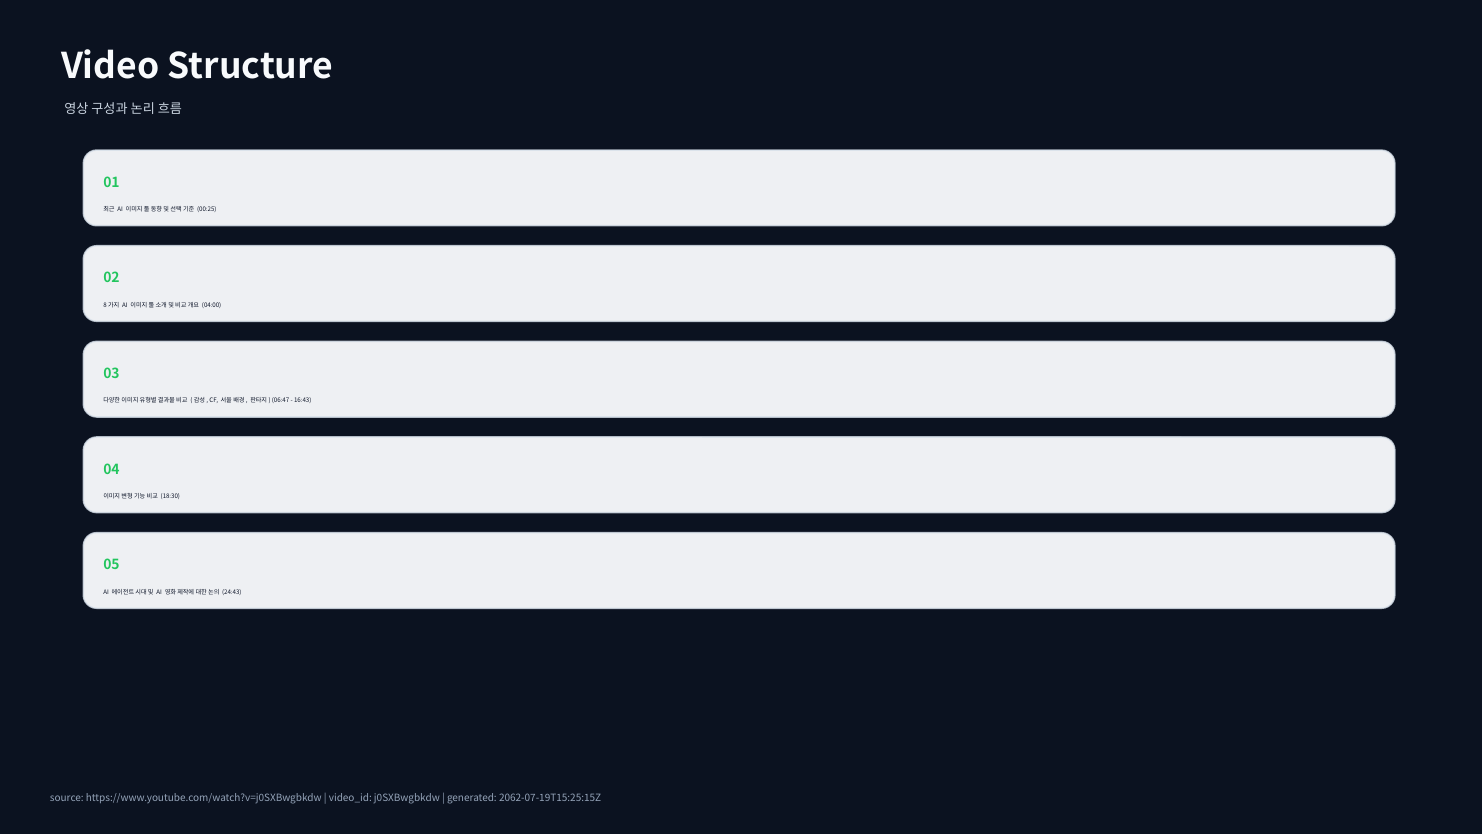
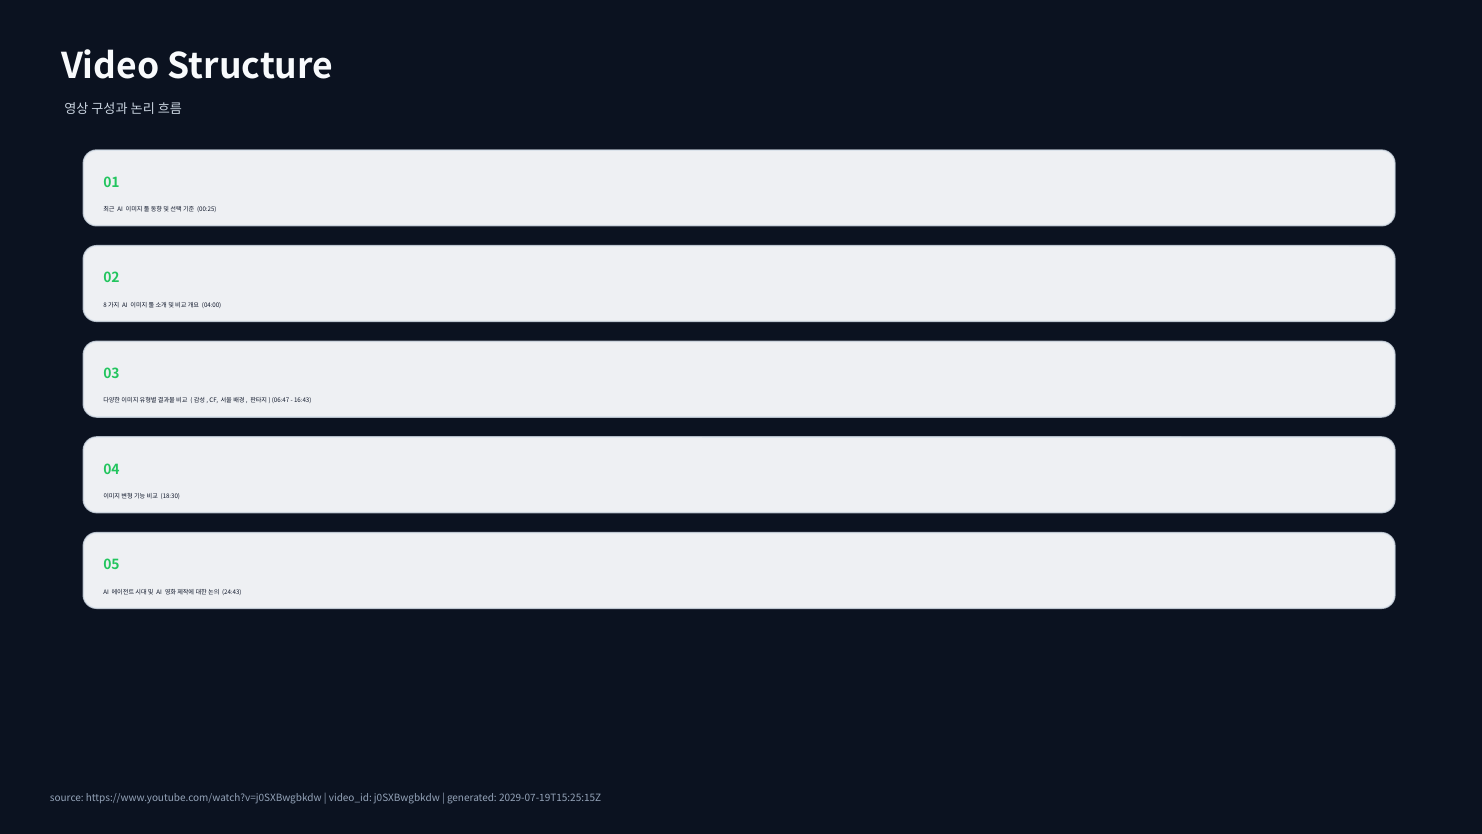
2062-07-19T15:25:15Z: 2062-07-19T15:25:15Z -> 2029-07-19T15:25:15Z (550, 798)
